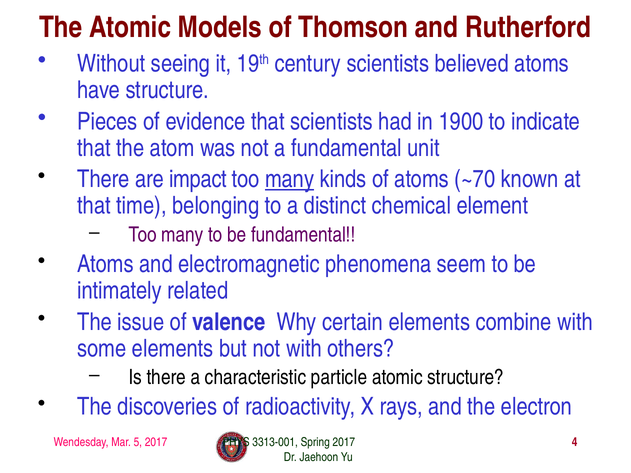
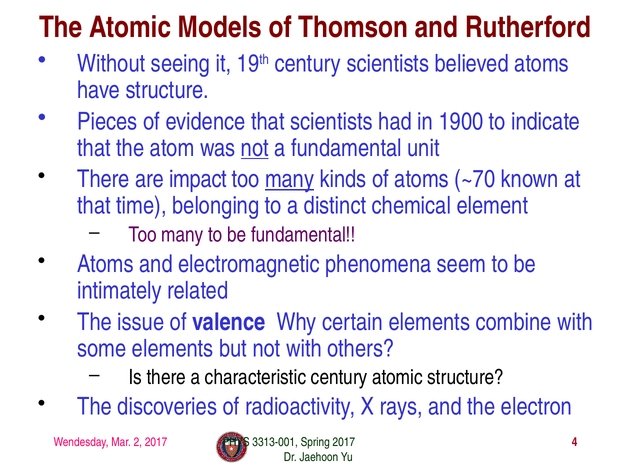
not underline: none -> present (255, 148)
characteristic particle: particle -> century (339, 378)
5: 5 -> 2 (138, 443)
